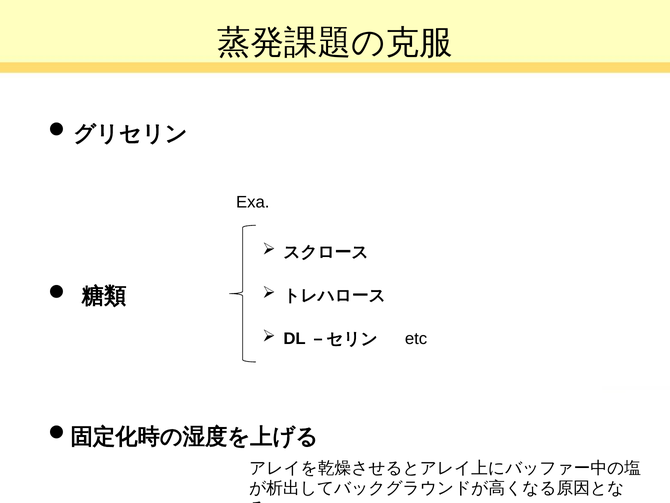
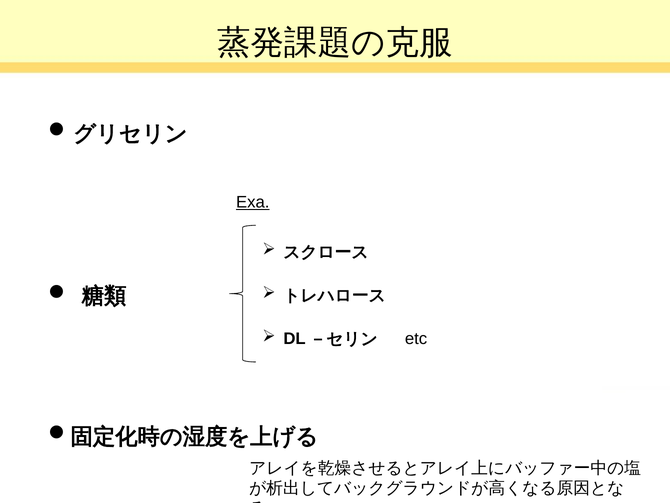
Exa underline: none -> present (253, 202)
